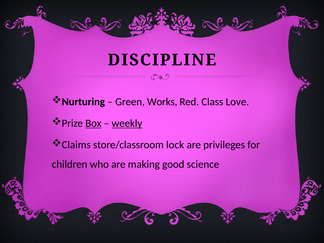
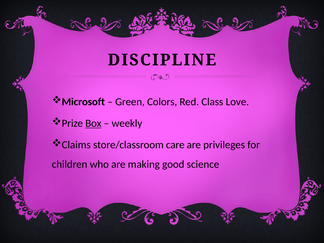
Nurturing: Nurturing -> Microsoft (83, 102)
Works: Works -> Colors (162, 102)
weekly underline: present -> none (127, 123)
lock: lock -> care (175, 145)
